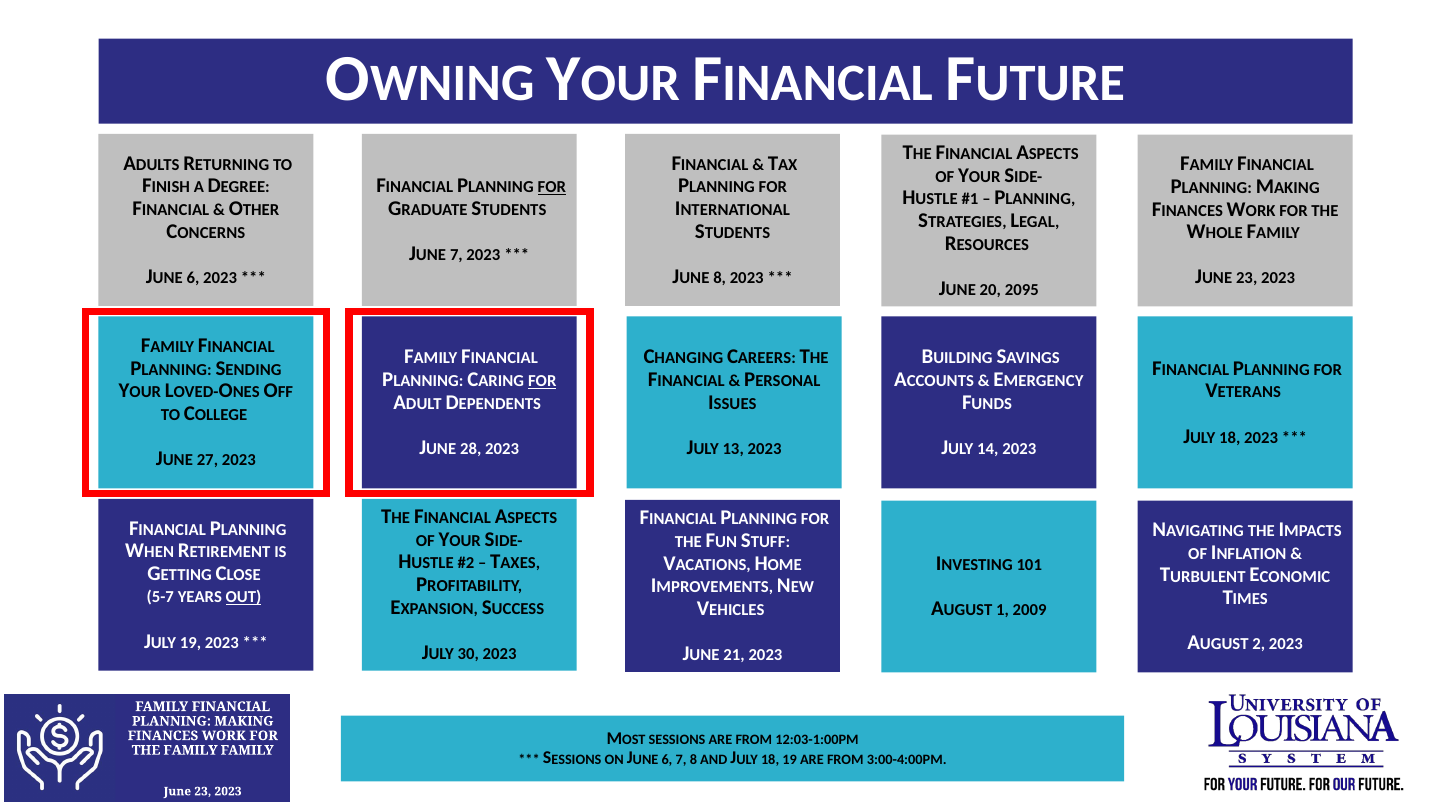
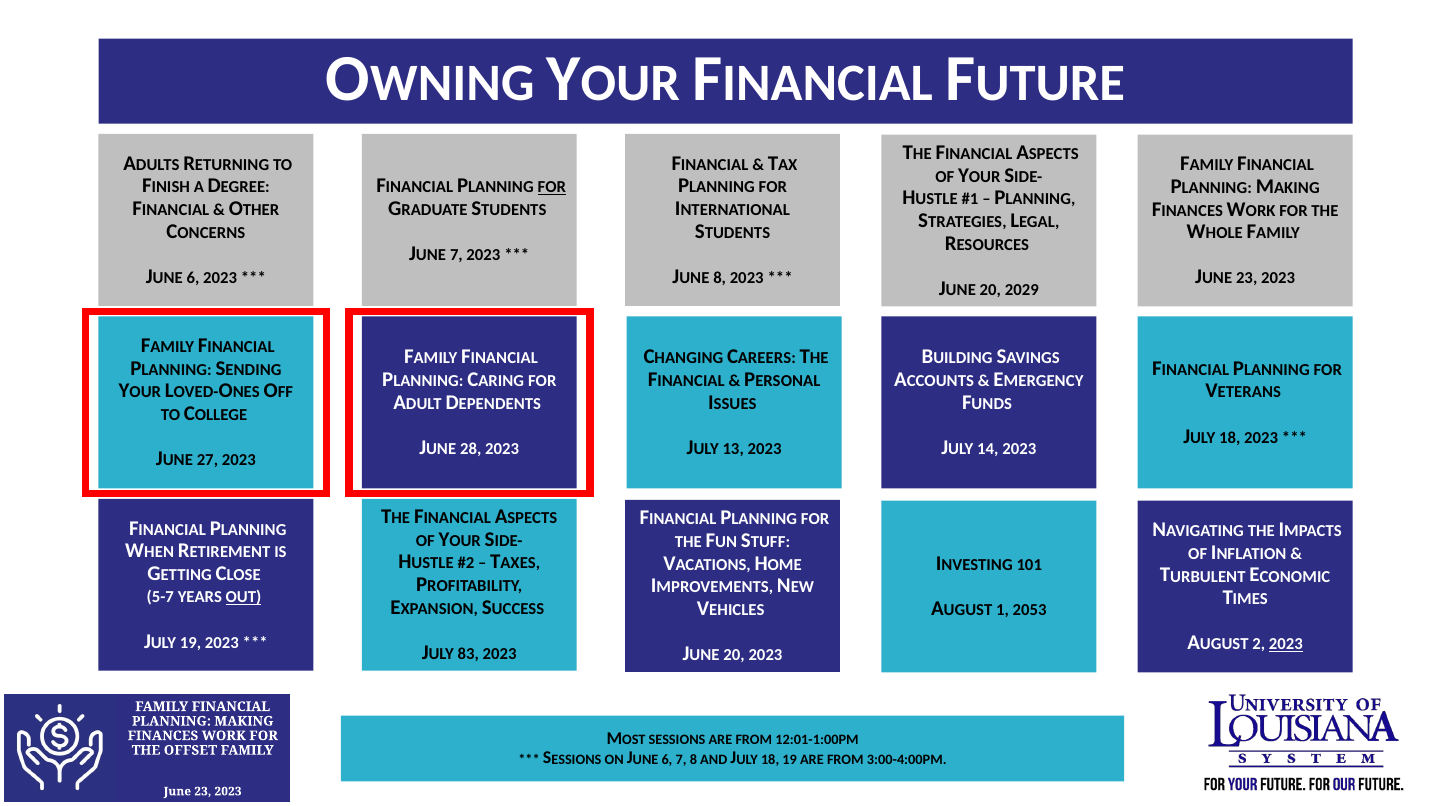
2095: 2095 -> 2029 (1022, 290)
FOR underline: present -> none (542, 381)
2009: 2009 -> 2053 (1030, 610)
2023 underline: none -> present (1286, 644)
30: 30 -> 83 (468, 654)
21: 21 -> 20 (734, 655)
12:03-1:00PM: 12:03-1:00PM -> 12:01-1:00PM (817, 740)
THE FAMILY: FAMILY -> OFFSET (190, 750)
